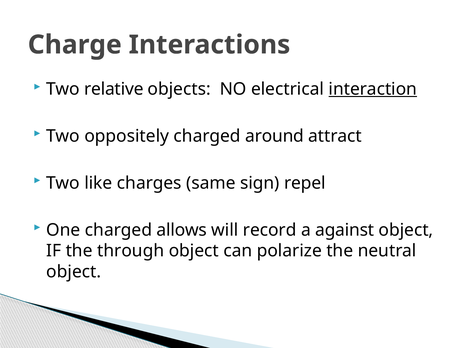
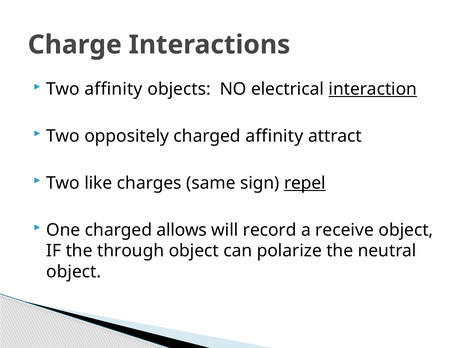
Two relative: relative -> affinity (114, 89)
charged around: around -> affinity (274, 136)
repel underline: none -> present (305, 183)
against: against -> receive (345, 230)
